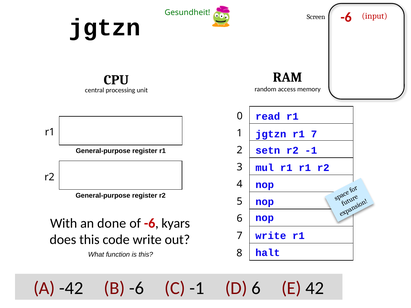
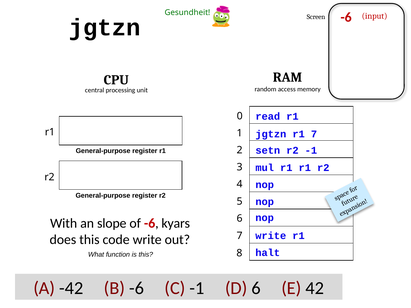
done: done -> slope (112, 224)
